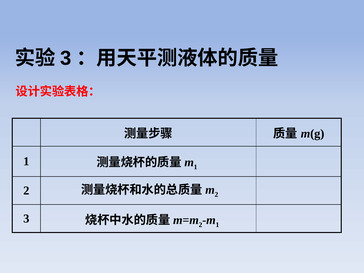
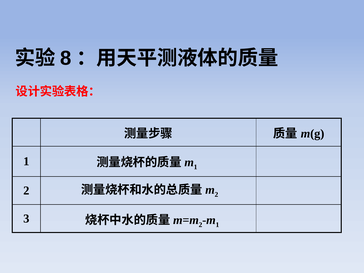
3: 3 -> 8 (66, 58)
